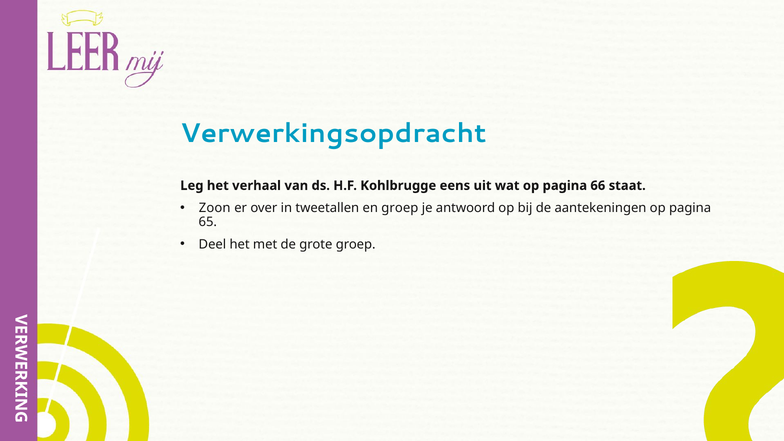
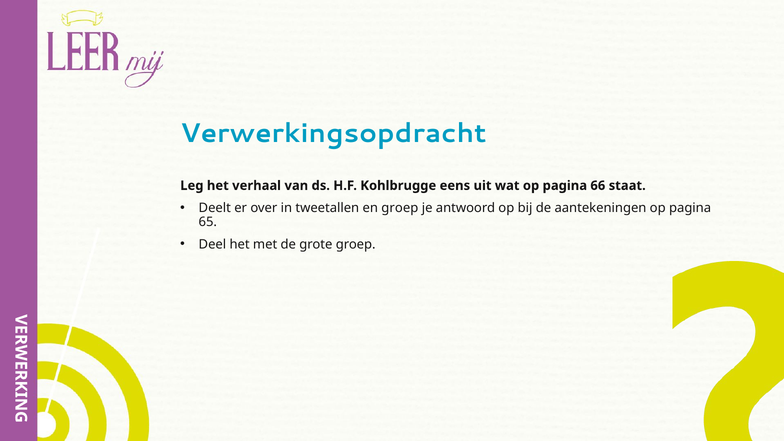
Zoon: Zoon -> Deelt (215, 208)
